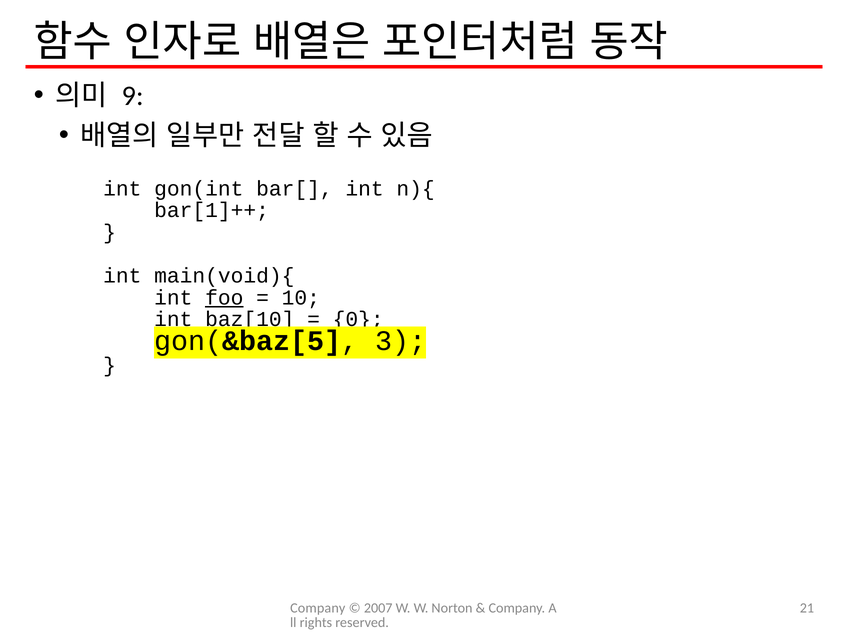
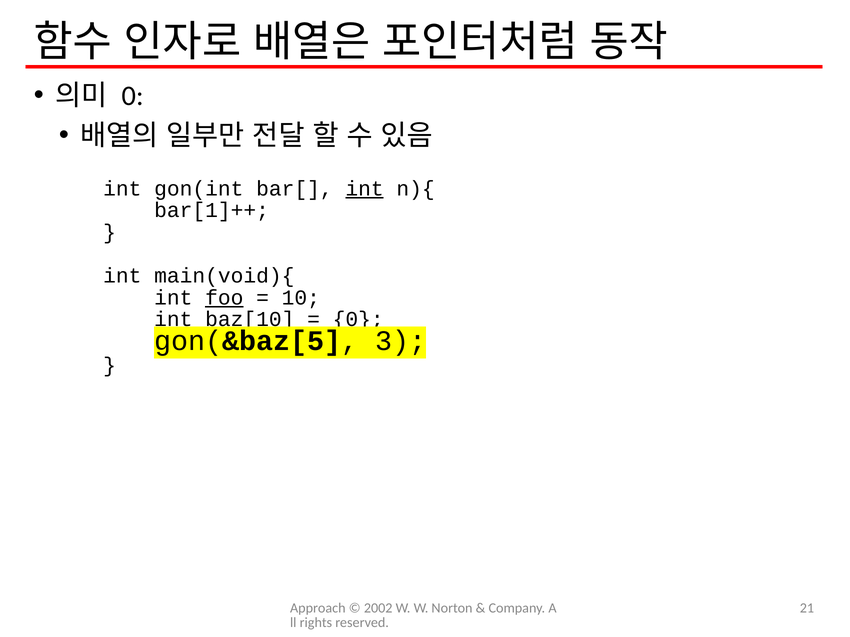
9: 9 -> 0 (133, 96)
int underline: none -> present (365, 189)
Company: Company -> Approach (318, 609)
2007: 2007 -> 2002 (378, 609)
